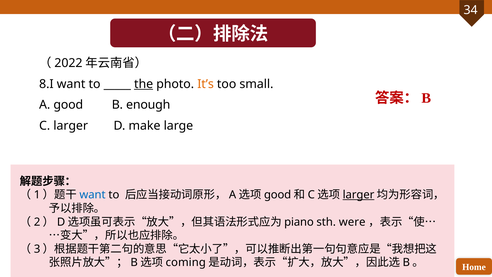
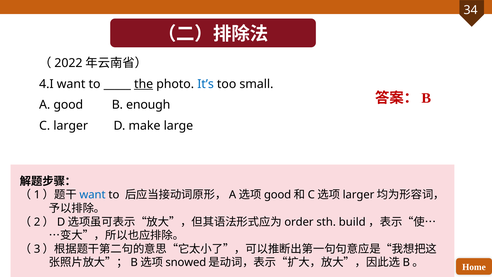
8.I: 8.I -> 4.I (46, 84)
It’s colour: orange -> blue (206, 84)
larger underline: present -> none (359, 195)
piano: piano -> order (299, 222)
were: were -> build (352, 222)
coming: coming -> snowed (186, 262)
